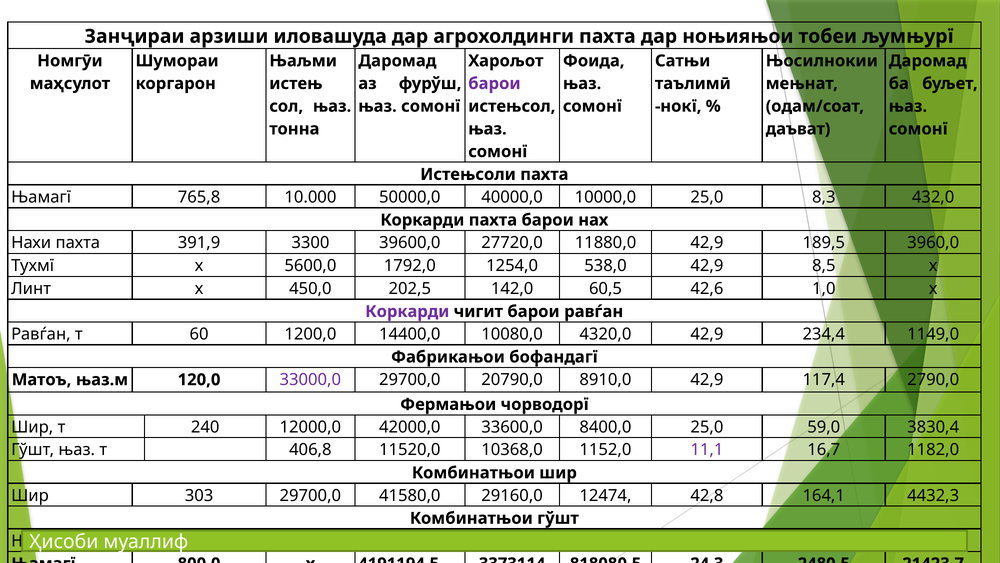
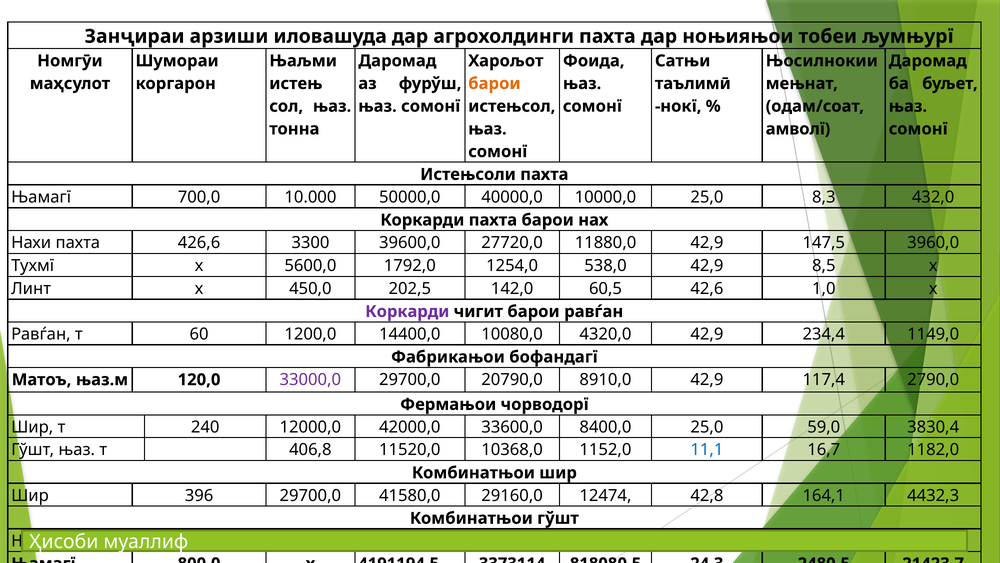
барои colour: purple -> orange (494, 83)
даъват: даъват -> амволї (798, 129)
765,8: 765,8 -> 700,0 (199, 197)
391,9: 391,9 -> 426,6 (199, 243)
189,5: 189,5 -> 147,5 (824, 243)
11,1 colour: purple -> blue (707, 450)
303: 303 -> 396 (199, 495)
